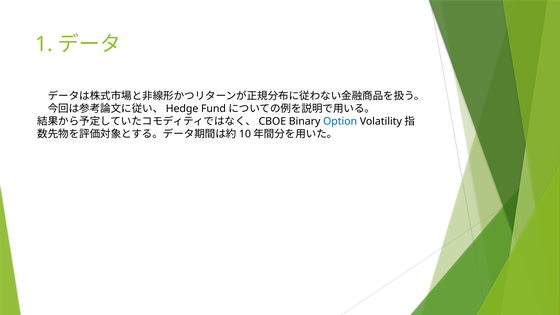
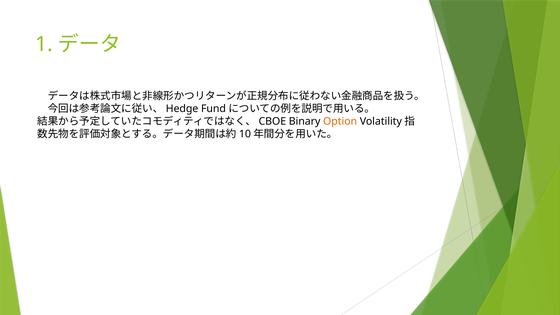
Option colour: blue -> orange (340, 121)
